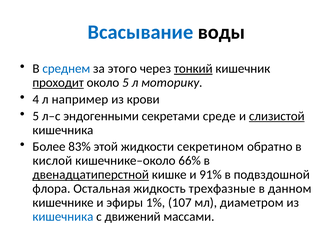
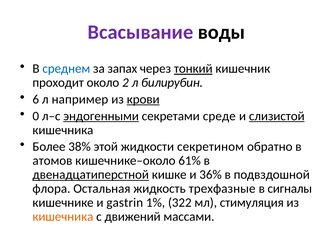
Всасывание colour: blue -> purple (140, 32)
этого: этого -> запах (122, 69)
проходит underline: present -> none (58, 83)
около 5: 5 -> 2 (125, 83)
моторику: моторику -> билирубин (172, 83)
4: 4 -> 6 (36, 99)
крови underline: none -> present (143, 99)
5: 5 -> 0 (36, 116)
эндогенными underline: none -> present (101, 116)
83%: 83% -> 38% (80, 147)
кислой: кислой -> атомов (52, 161)
66%: 66% -> 61% (190, 161)
91%: 91% -> 36% (211, 175)
данном: данном -> сигналы (290, 189)
эфиры: эфиры -> gastrin (125, 203)
107: 107 -> 322 (180, 203)
диаметром: диаметром -> стимуляция (252, 203)
кишечника colour: blue -> orange (63, 216)
